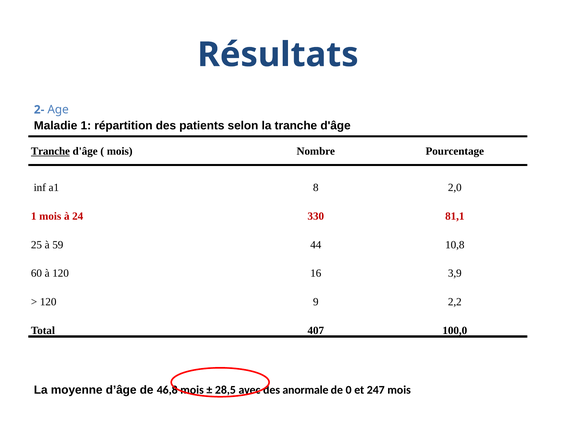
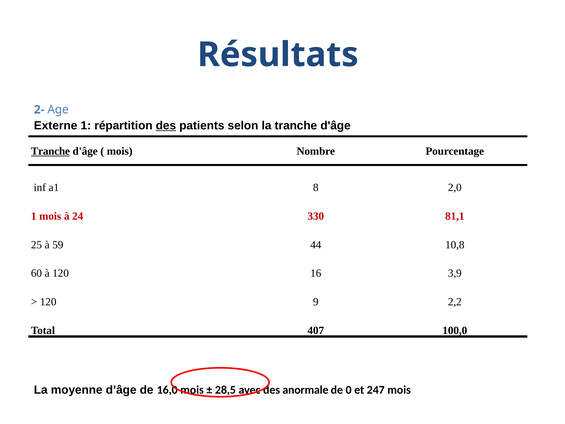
Maladie: Maladie -> Externe (56, 126)
des underline: none -> present (166, 126)
46,8: 46,8 -> 16,0 (167, 390)
